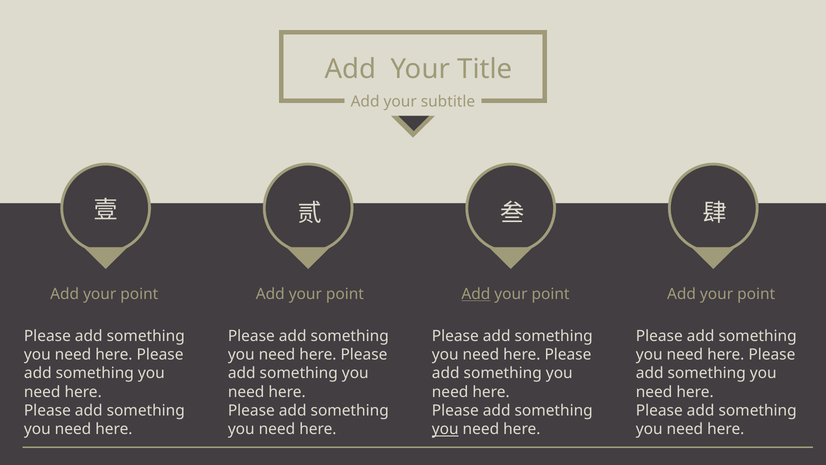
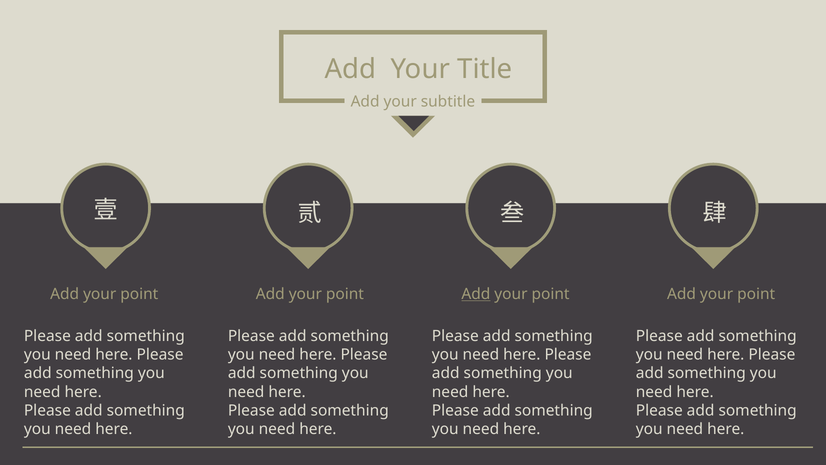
you underline: present -> none (445, 429)
